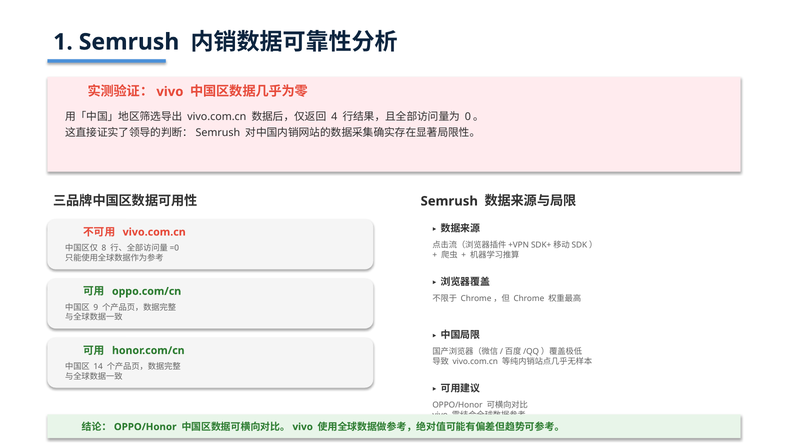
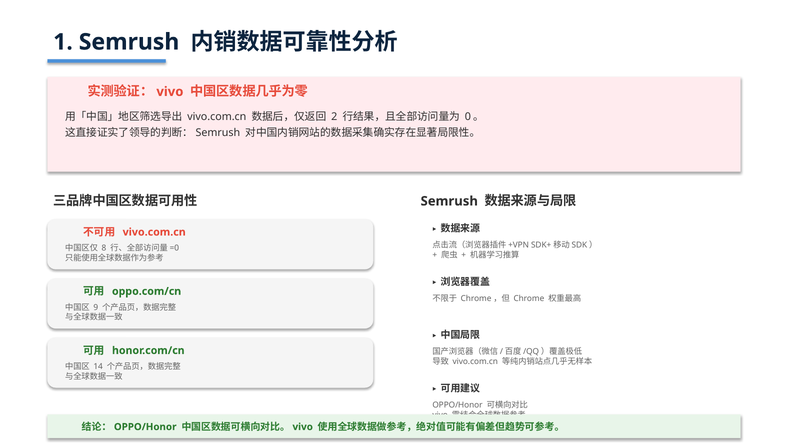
4: 4 -> 2 (334, 117)
